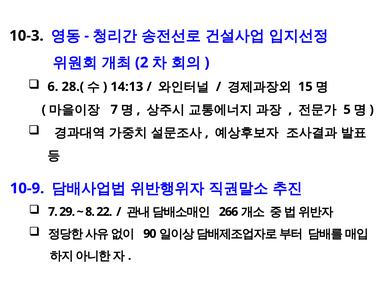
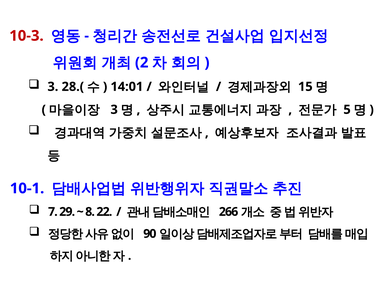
10-3 colour: black -> red (26, 36)
6: 6 -> 3 (53, 87)
14:13: 14:13 -> 14:01 (127, 87)
7: 7 -> 3 (114, 109)
10-9: 10-9 -> 10-1 (27, 188)
